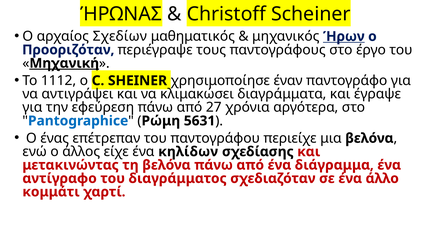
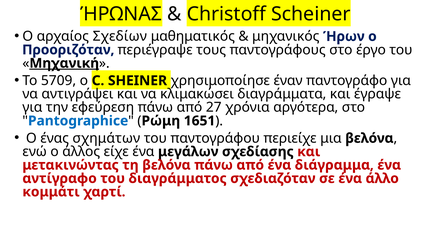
Ήρων underline: present -> none (344, 36)
1112: 1112 -> 5709 (59, 81)
5631: 5631 -> 1651 (200, 121)
επέτρεπαν: επέτρεπαν -> σχημάτων (106, 138)
κηλίδων: κηλίδων -> μεγάλων (188, 152)
